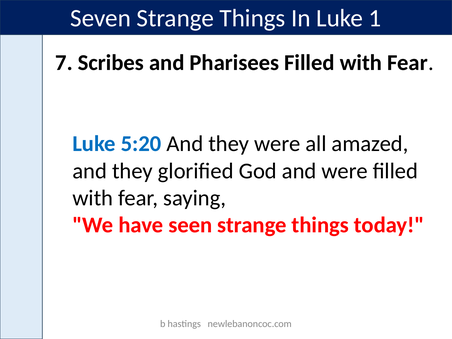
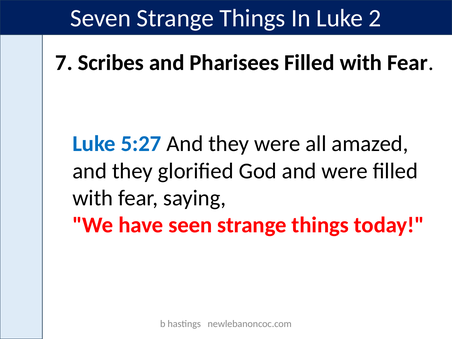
1: 1 -> 2 (375, 18)
5:20: 5:20 -> 5:27 (141, 144)
